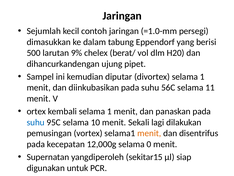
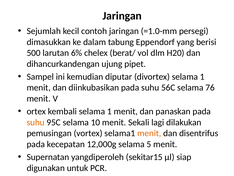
9%: 9% -> 6% (77, 53)
11: 11 -> 76 (210, 87)
suhu colour: blue -> orange (36, 122)
0: 0 -> 5 (149, 144)
